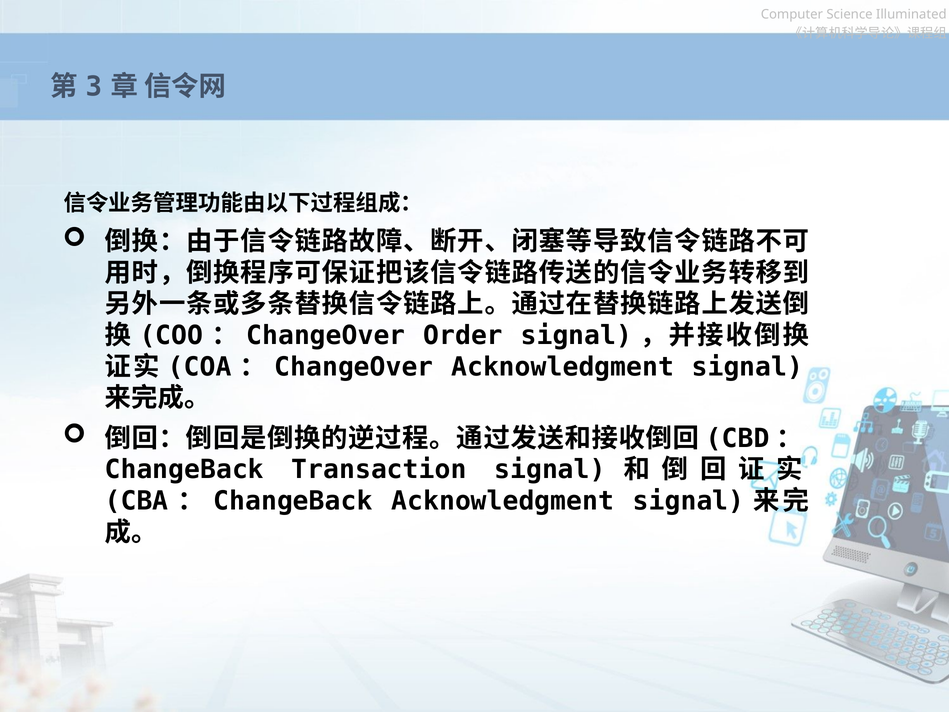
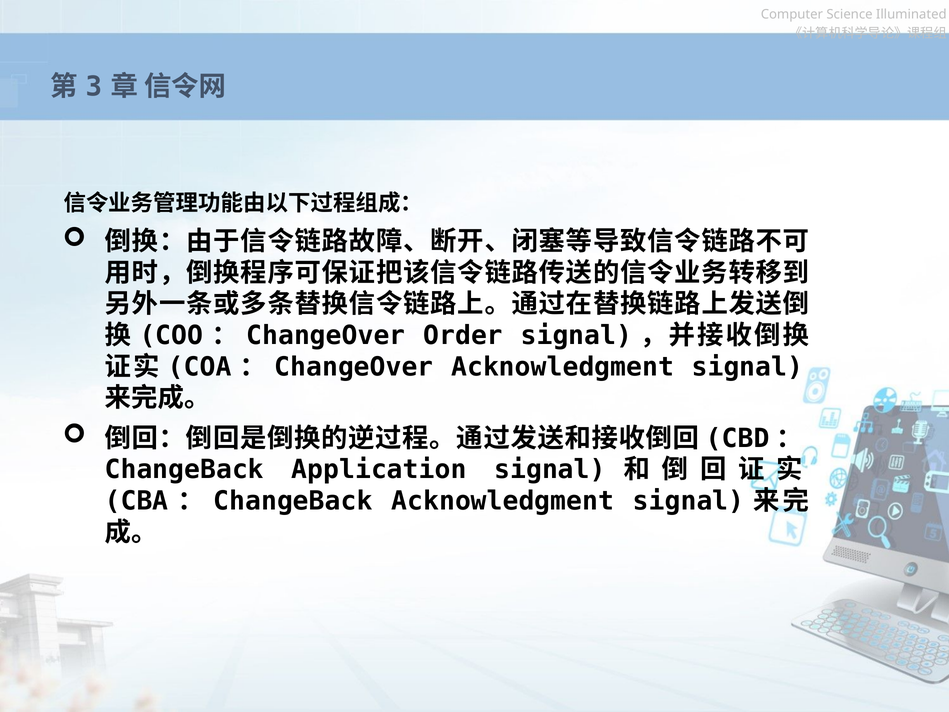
Transaction: Transaction -> Application (379, 470)
